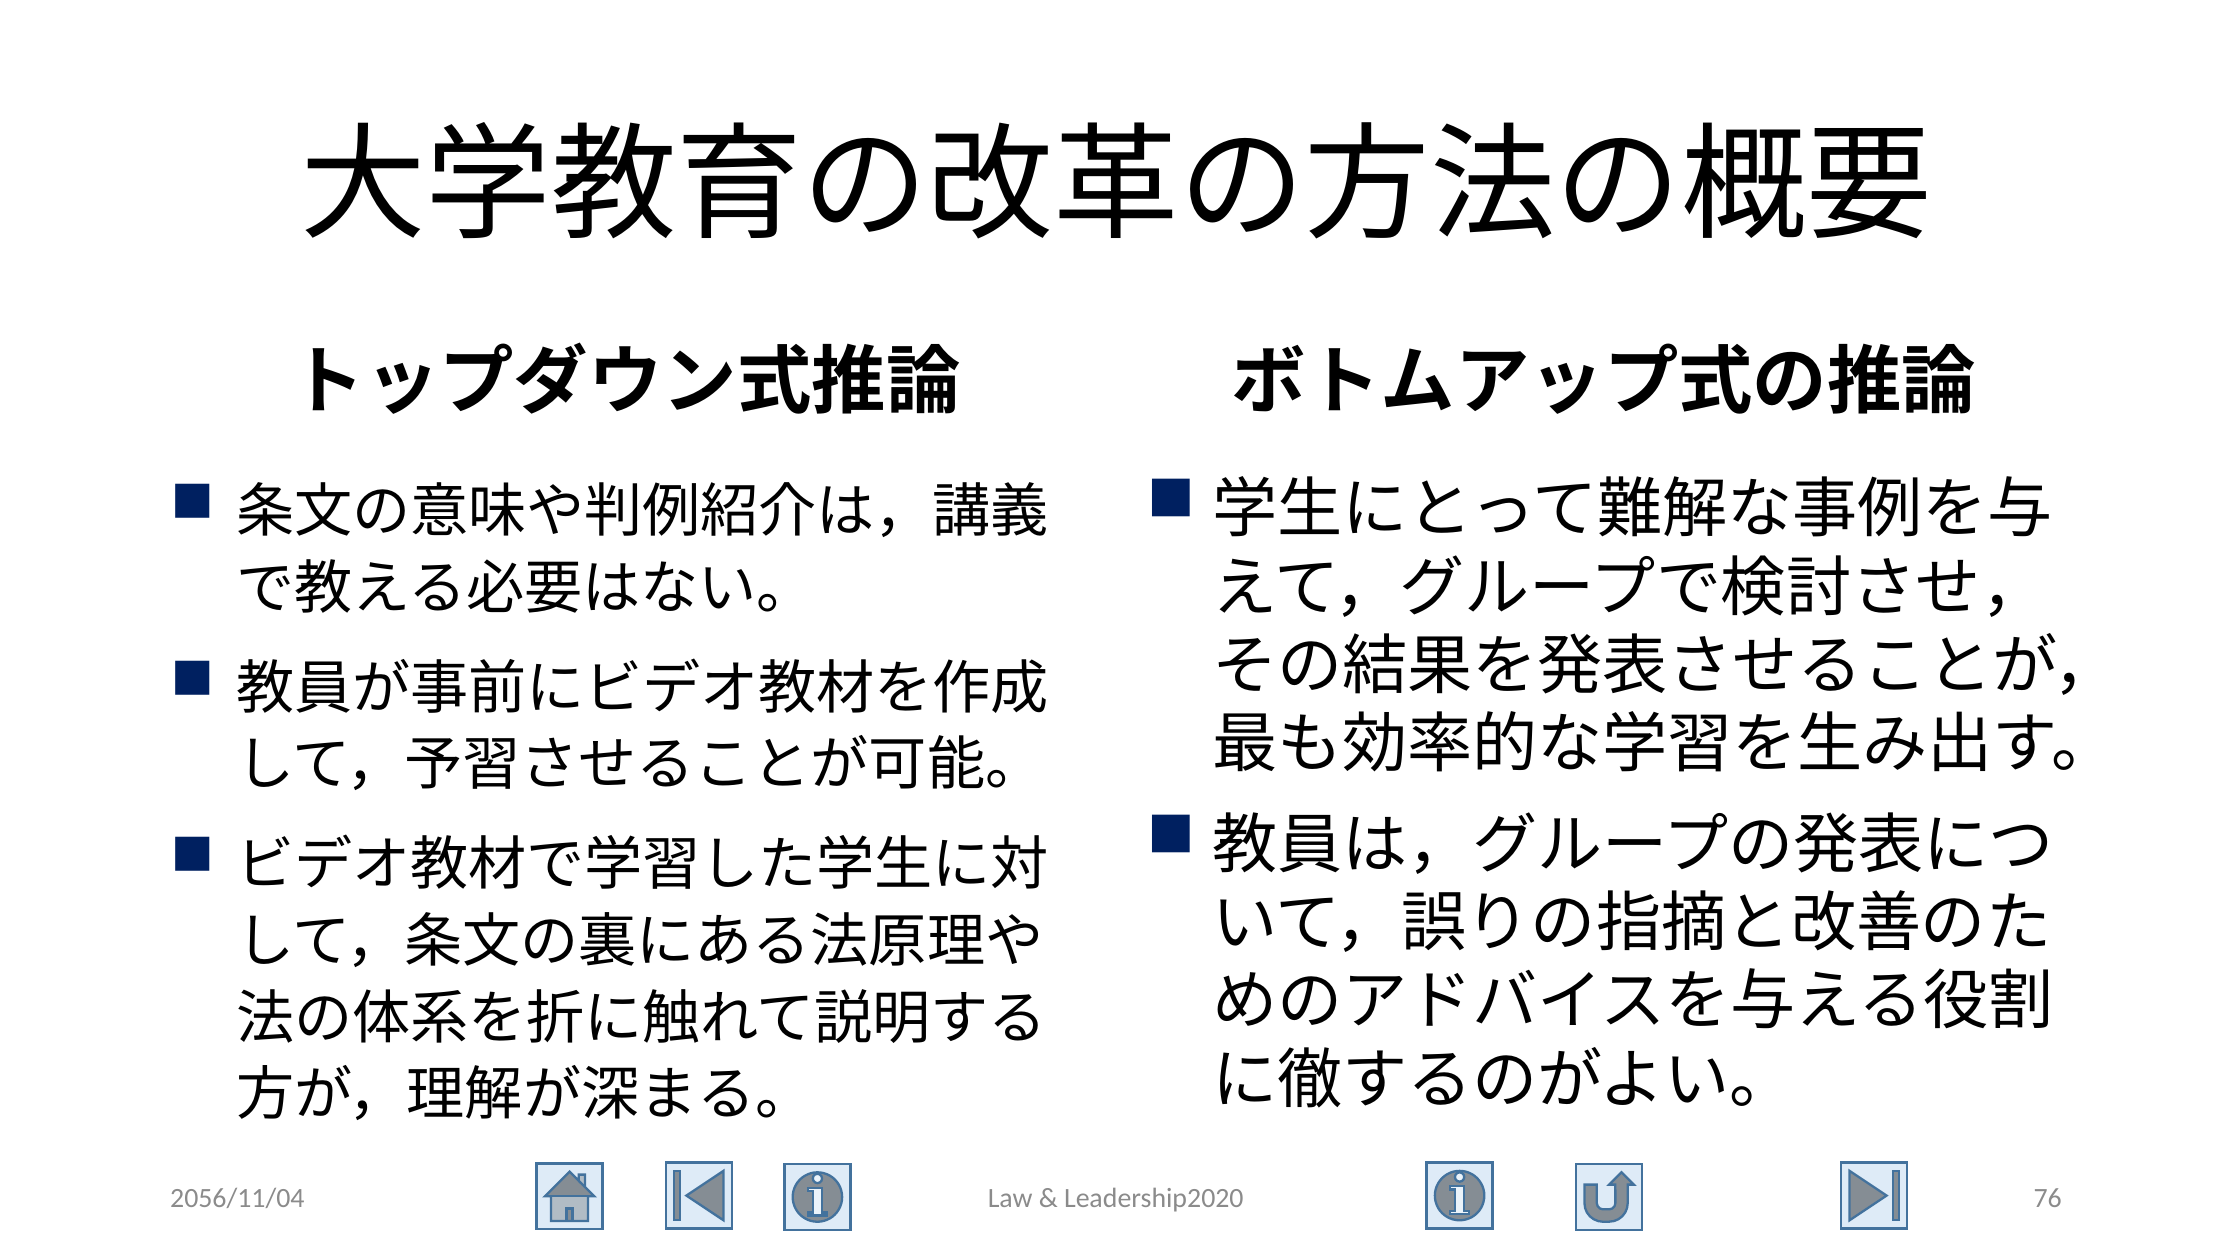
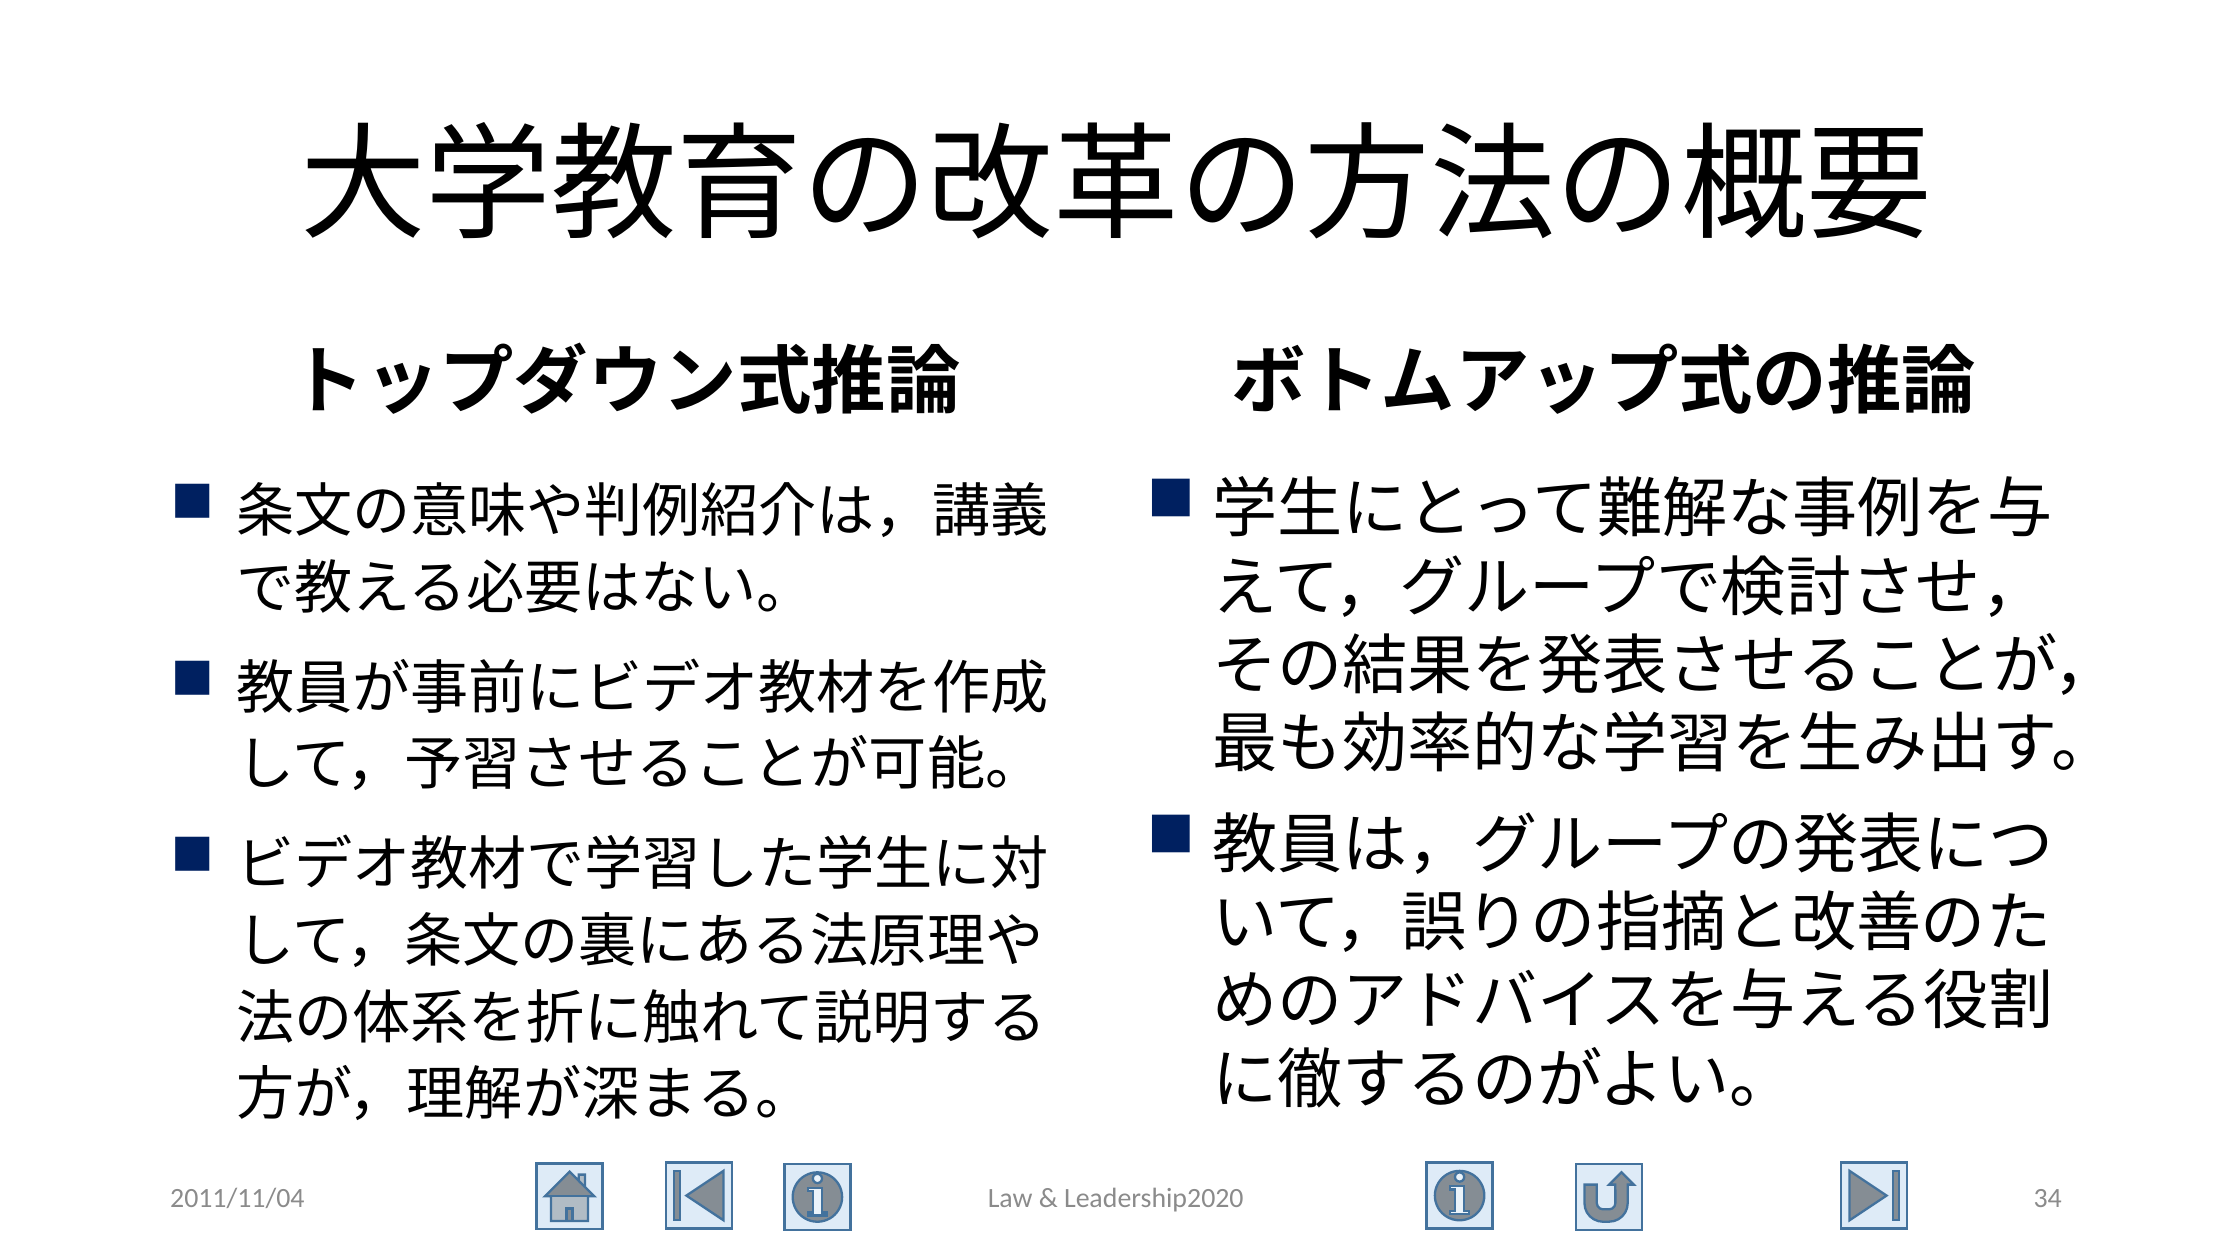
2056/11/04: 2056/11/04 -> 2011/11/04 (237, 1199)
76: 76 -> 34 (2048, 1199)
